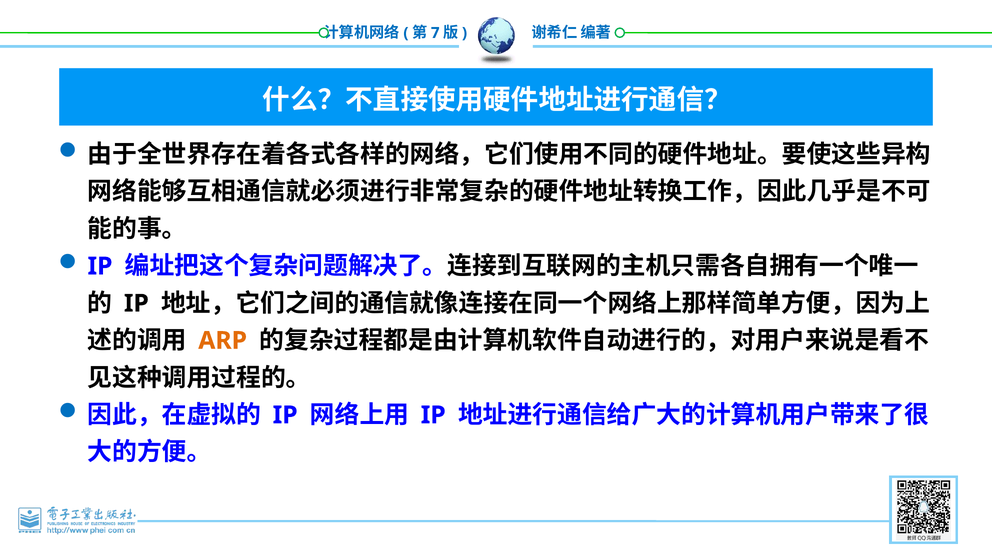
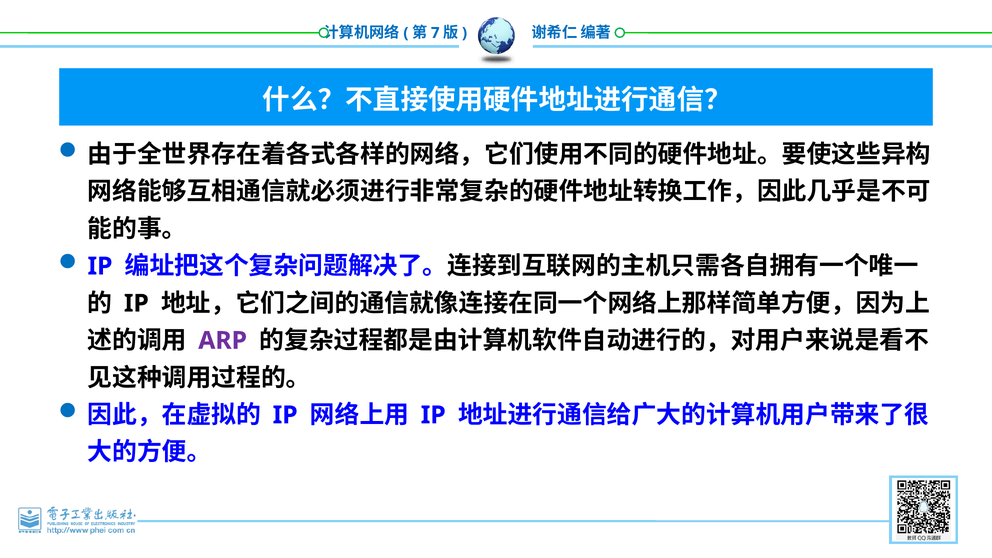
ARP colour: orange -> purple (223, 341)
